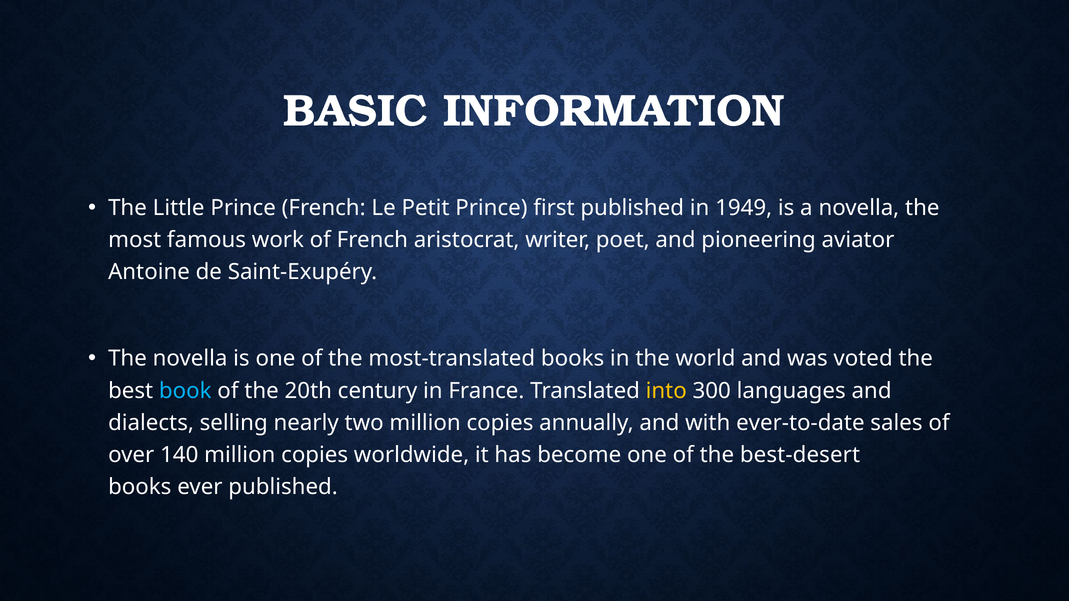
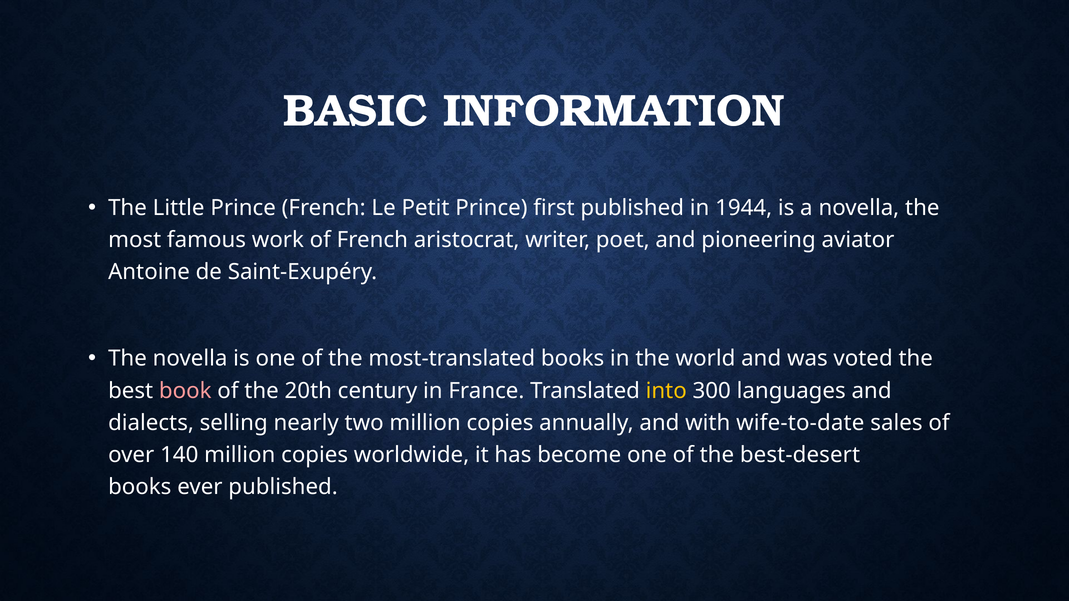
1949: 1949 -> 1944 (744, 208)
book colour: light blue -> pink (185, 391)
ever-to-date: ever-to-date -> wife-to-date (800, 423)
